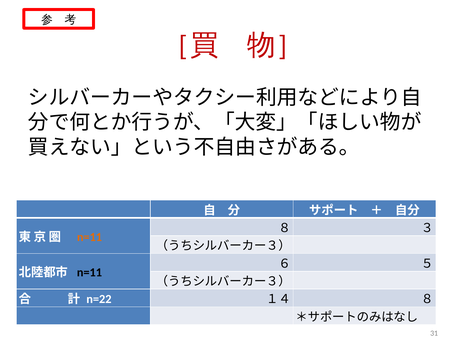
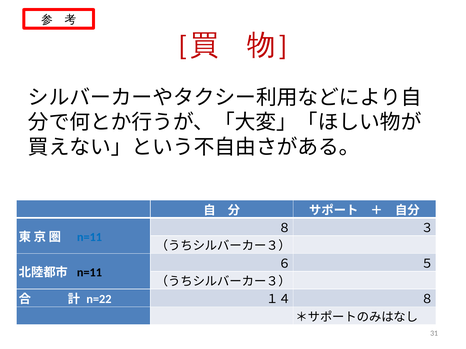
n=11 colour: orange -> blue (89, 237)
